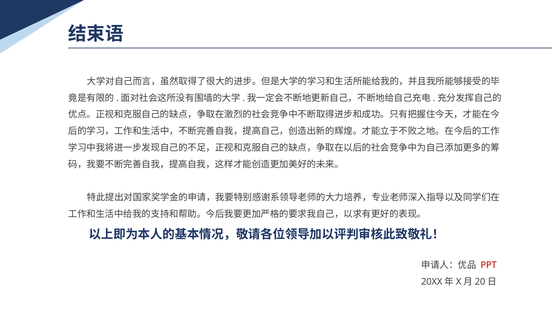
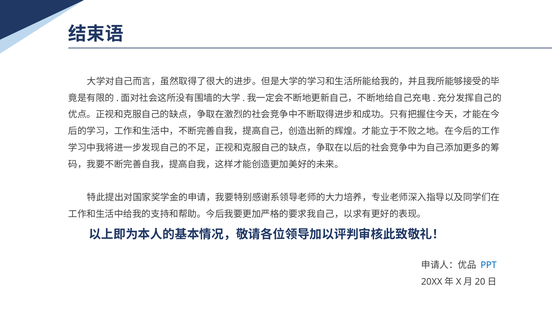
PPT colour: red -> blue (489, 265)
